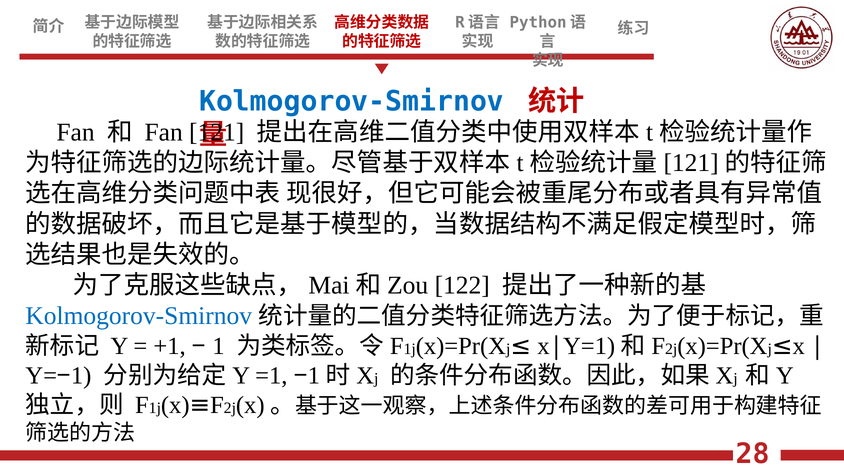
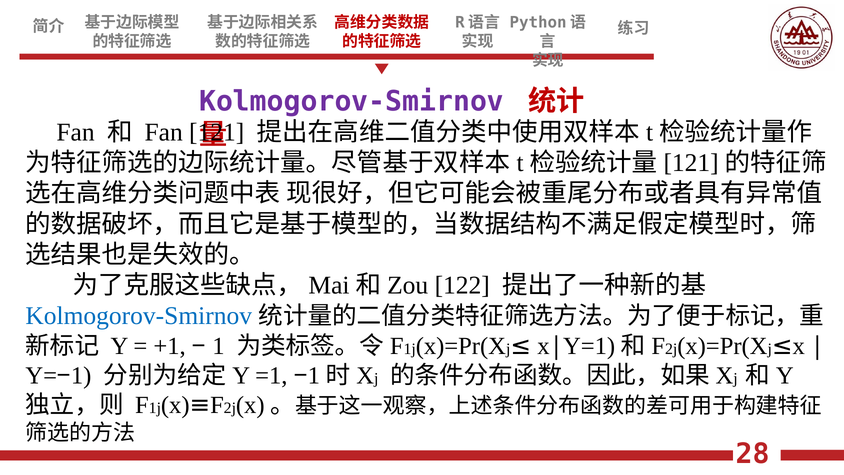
Kolmogorov-Smirnov colour: blue -> purple (351, 101)
